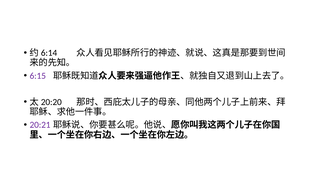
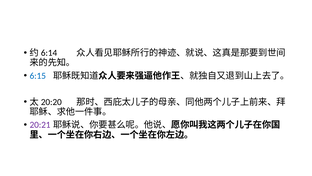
6:15 colour: purple -> blue (38, 76)
